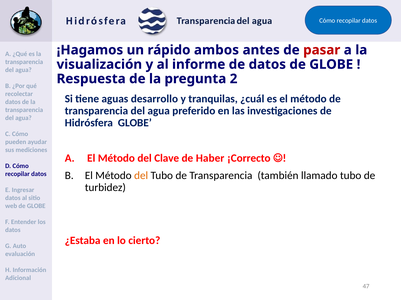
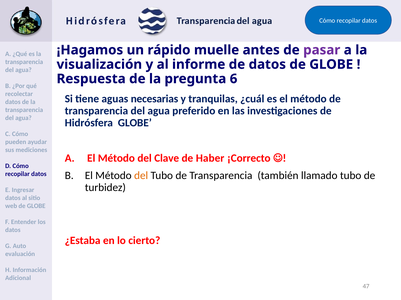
ambos: ambos -> muelle (217, 50)
pasar colour: red -> purple (322, 50)
2: 2 -> 6 (234, 79)
desarrollo: desarrollo -> necesarias (154, 99)
